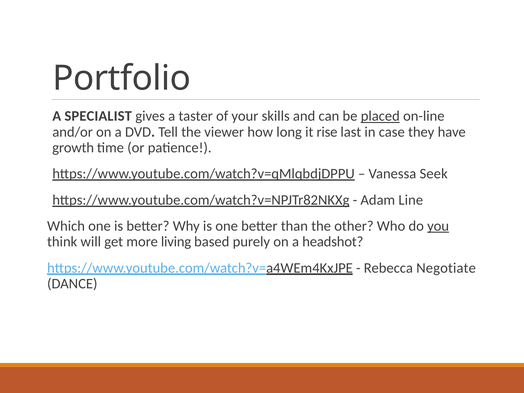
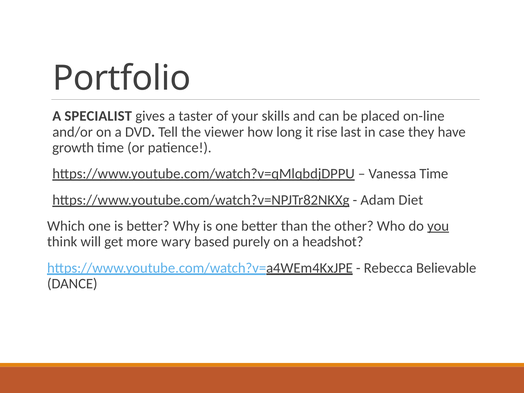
placed underline: present -> none (380, 116)
Vanessa Seek: Seek -> Time (434, 174)
Line: Line -> Diet (411, 200)
living: living -> wary (176, 242)
Negotiate: Negotiate -> Believable (446, 268)
